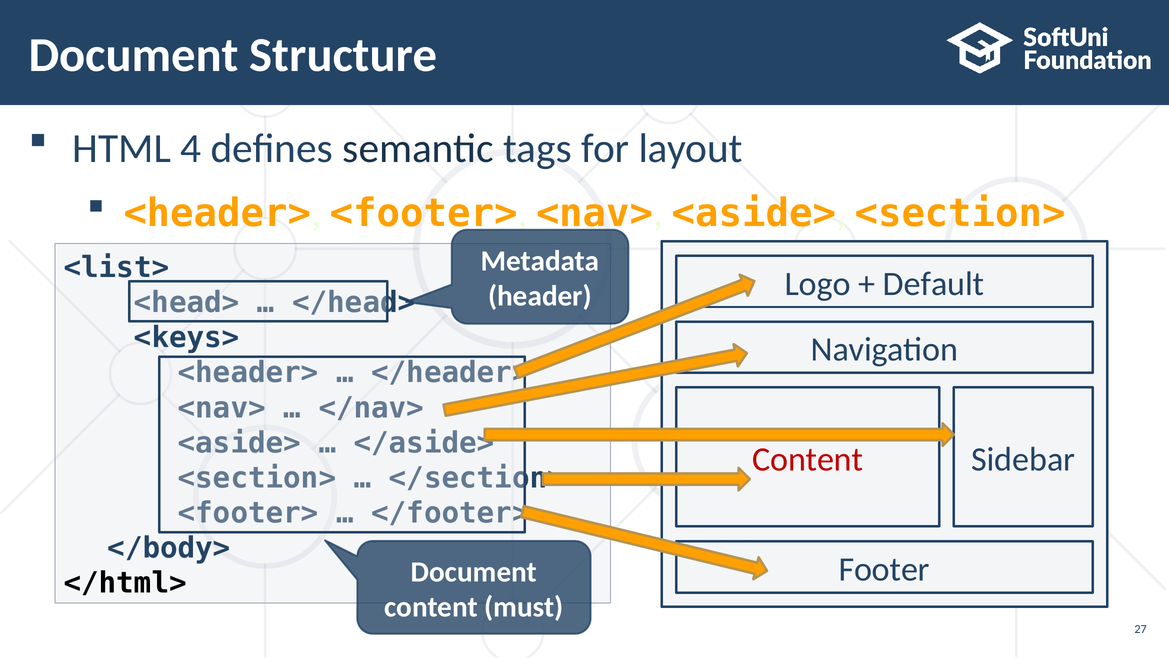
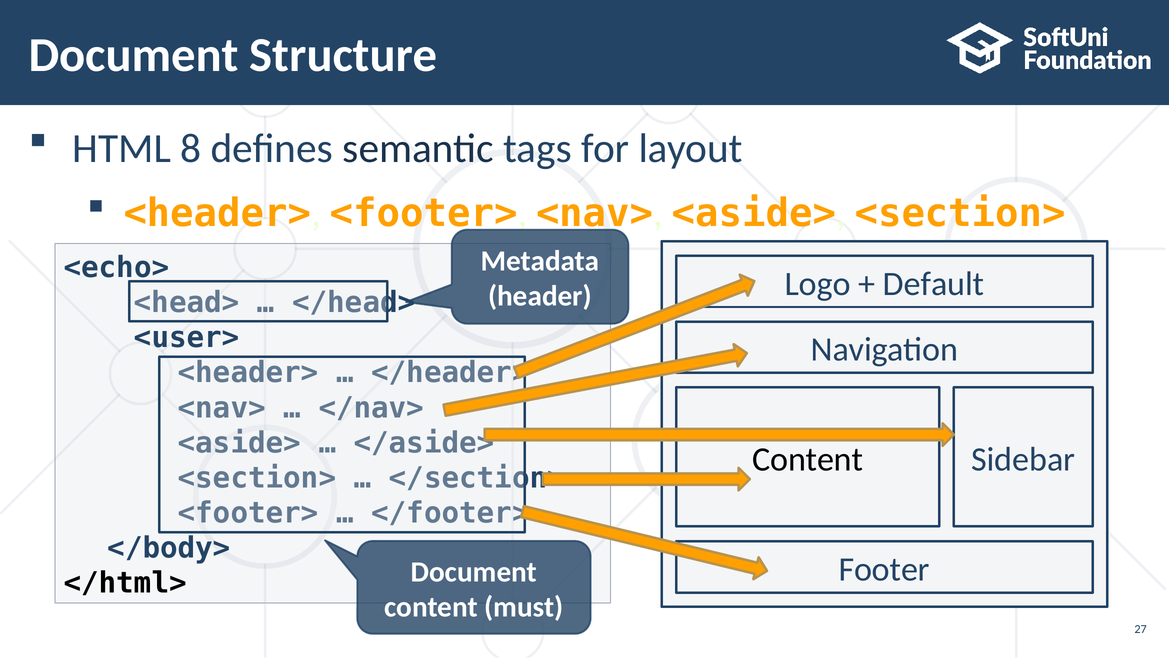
4: 4 -> 8 (191, 148)
<list>: <list> -> <echo> (116, 267)
<keys>: <keys> -> <user> (187, 338)
Content colour: red -> black (808, 459)
